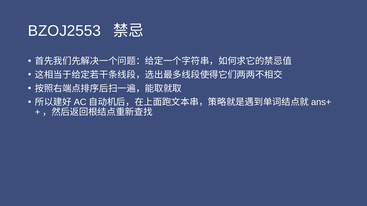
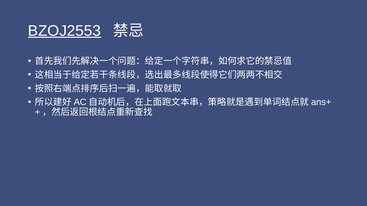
BZOJ2553 underline: none -> present (64, 31)
